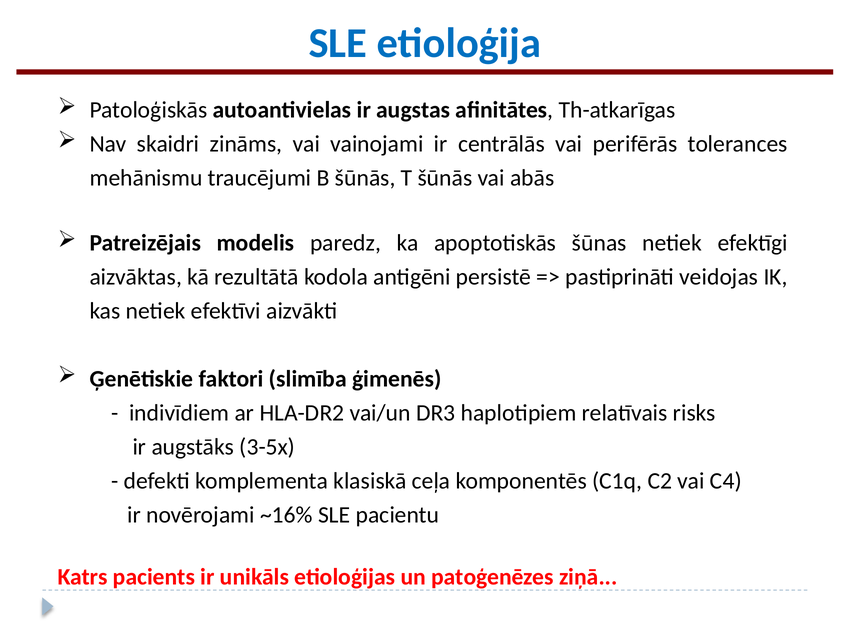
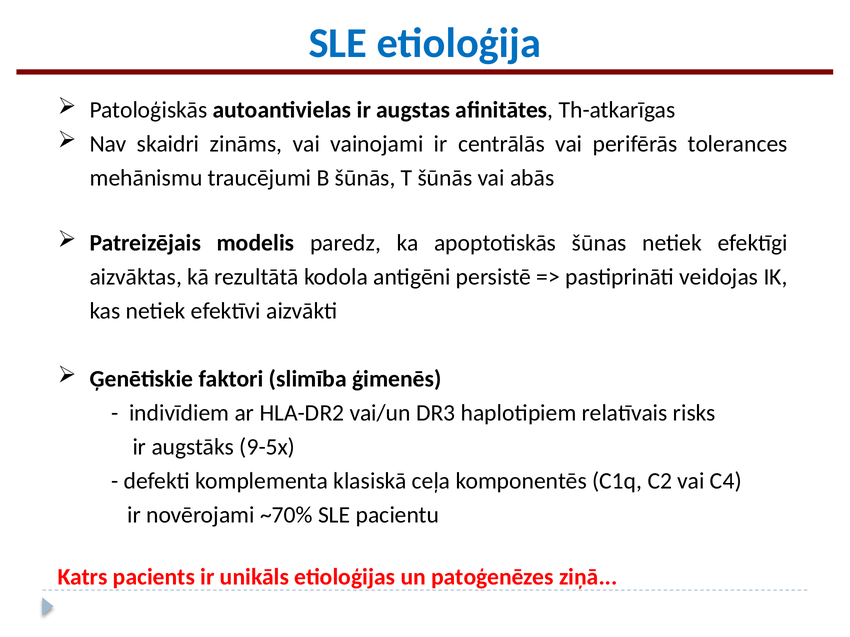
3-5x: 3-5x -> 9-5x (267, 447)
~16%: ~16% -> ~70% (286, 515)
